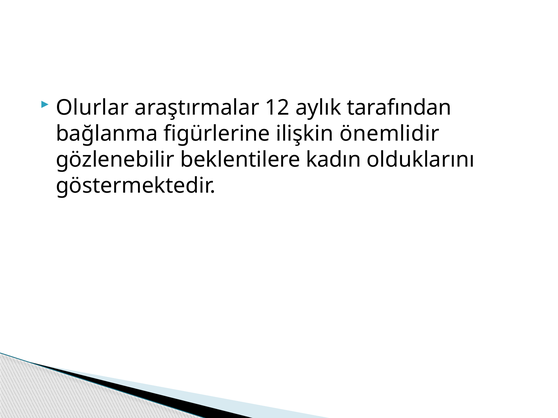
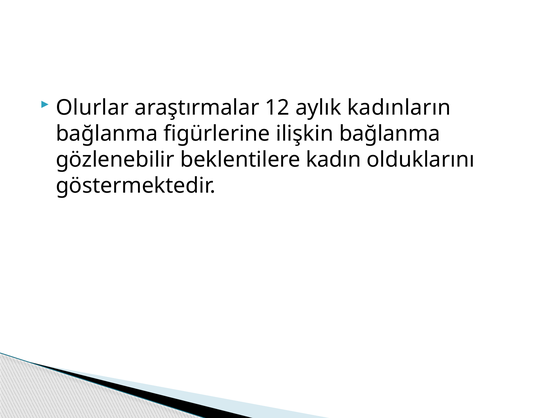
tarafından: tarafından -> kadınların (399, 108)
ilişkin önemlidir: önemlidir -> bağlanma (390, 134)
